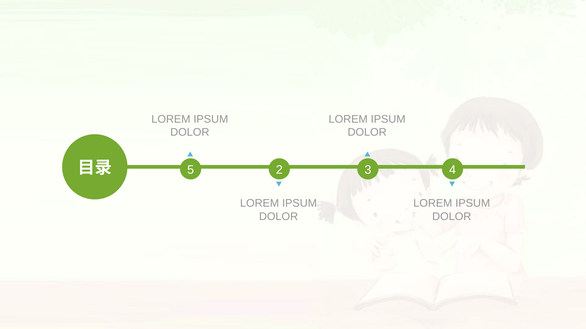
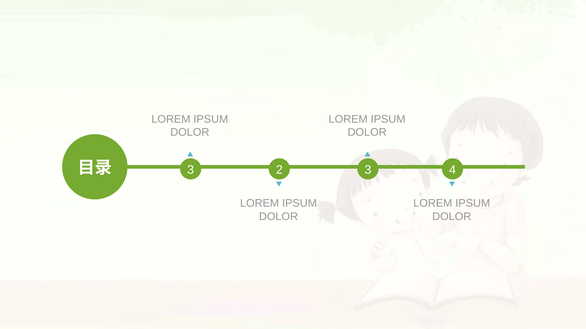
5: 5 -> 3 (191, 170)
